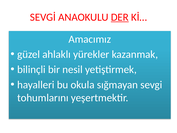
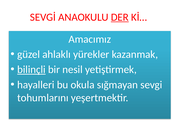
bilinçli underline: none -> present (31, 69)
